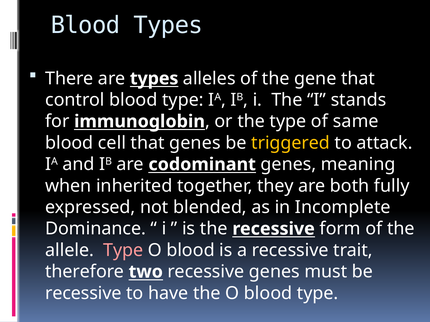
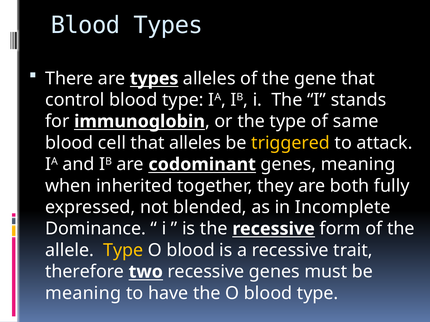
that genes: genes -> alleles (195, 143)
Type colour: pink -> yellow (123, 251)
recessive: recessive -> meaning (83, 294)
